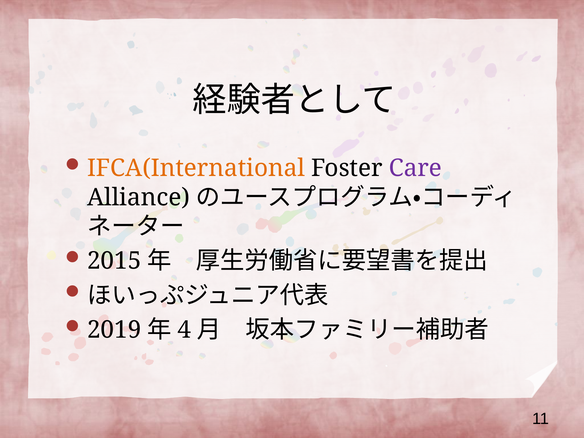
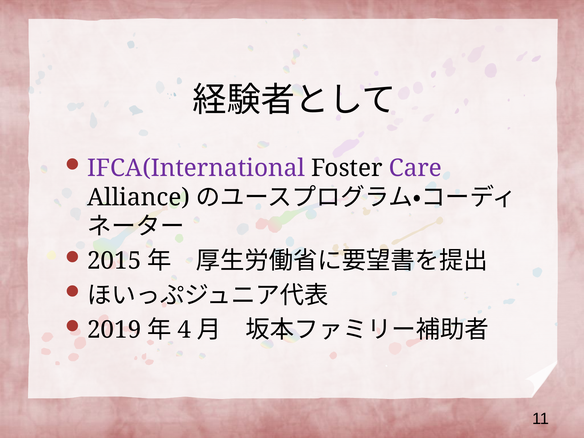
IFCA(International colour: orange -> purple (196, 168)
